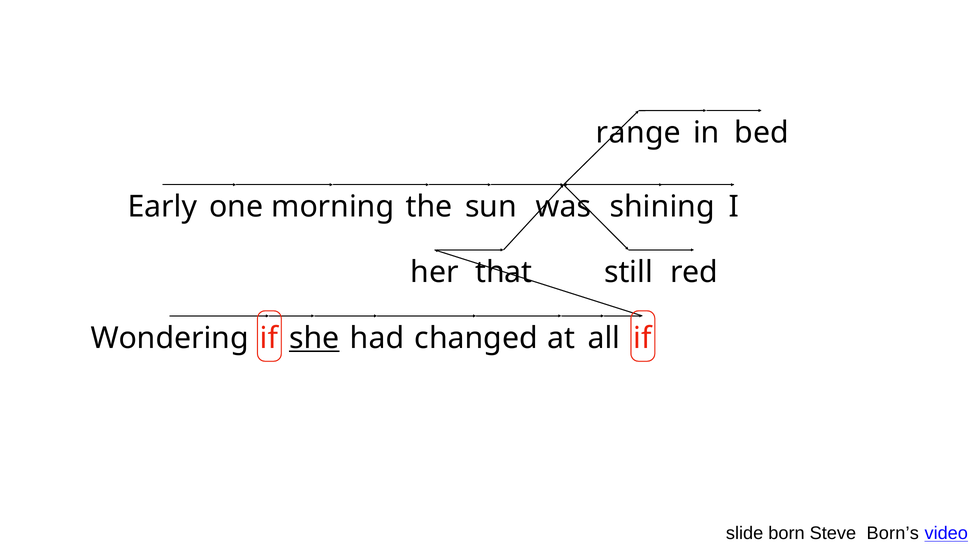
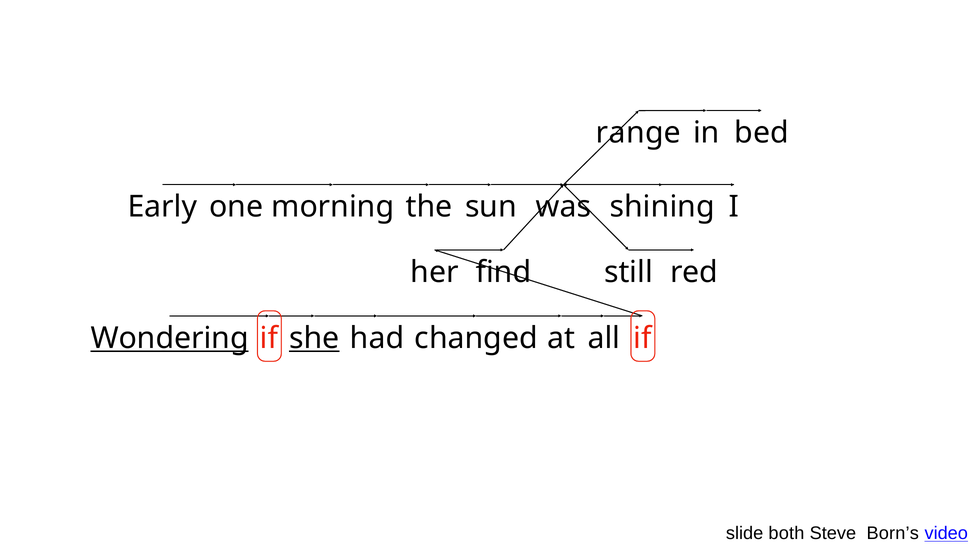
that: that -> find (503, 272)
Wondering underline: none -> present (170, 338)
born: born -> both (786, 533)
